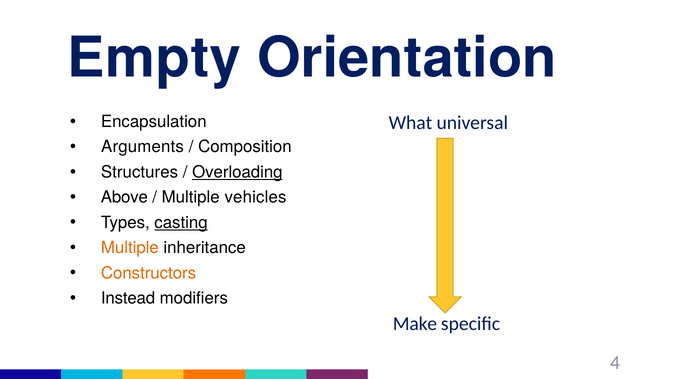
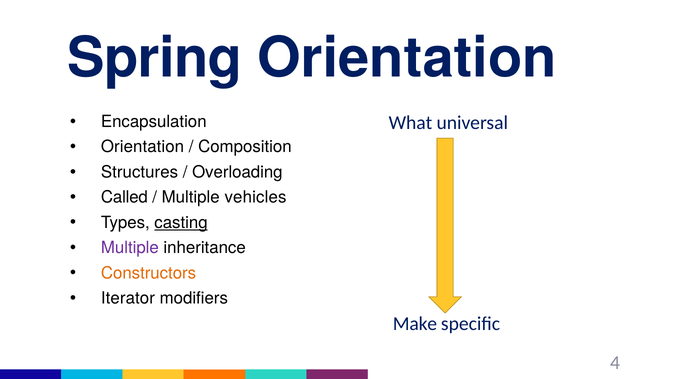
Empty: Empty -> Spring (155, 58)
Arguments: Arguments -> Orientation (143, 147)
Overloading underline: present -> none (237, 172)
Above: Above -> Called (124, 197)
Multiple colour: orange -> purple (130, 247)
Instead: Instead -> Iterator (128, 298)
